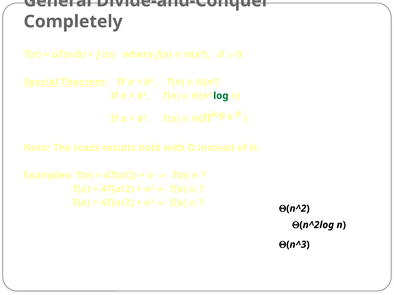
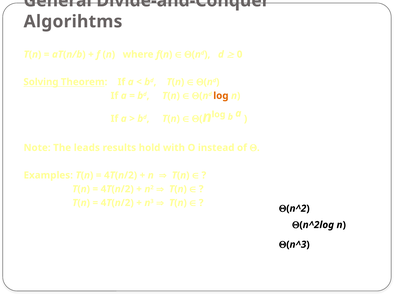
Completely: Completely -> Algorihtms (73, 22)
Special: Special -> Solving (41, 82)
log colour: green -> orange (221, 96)
